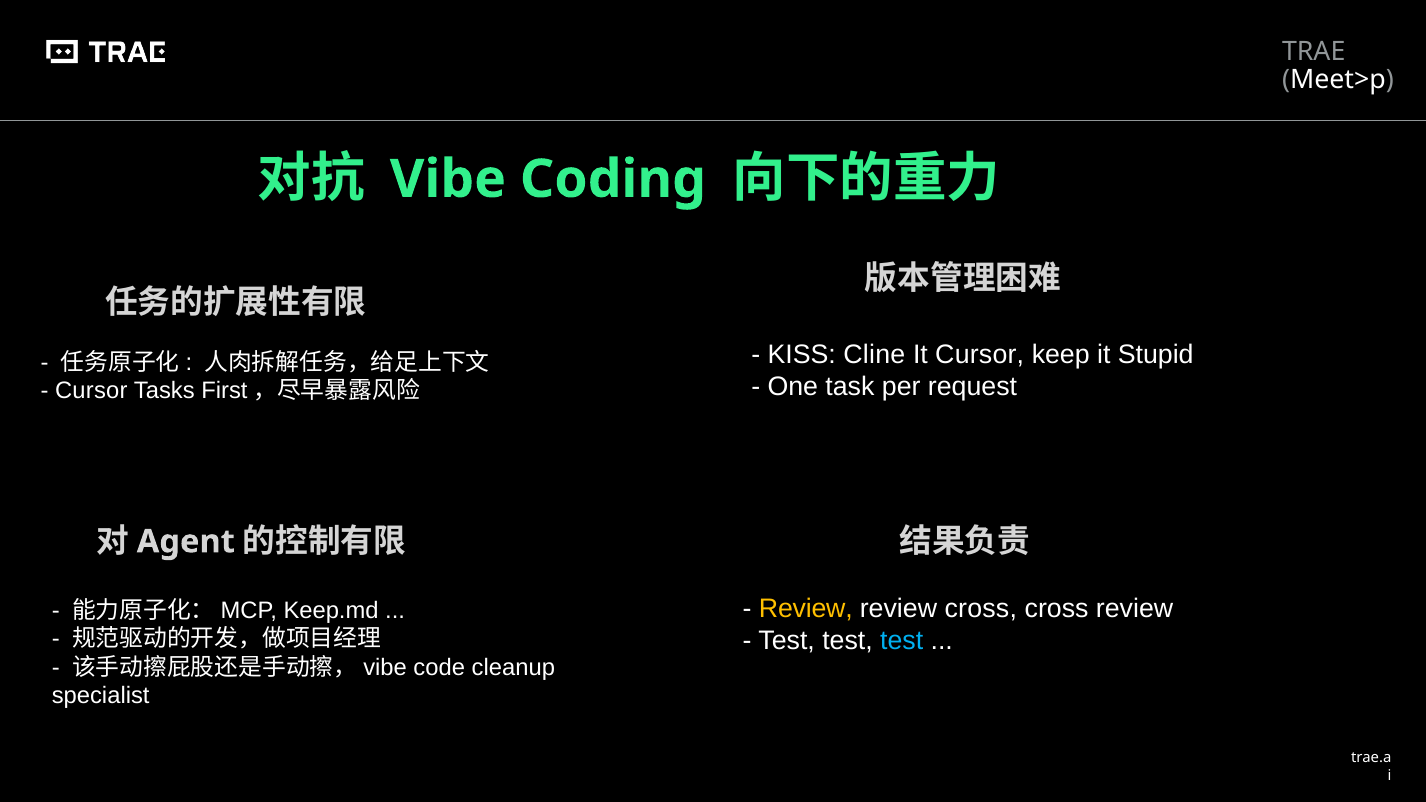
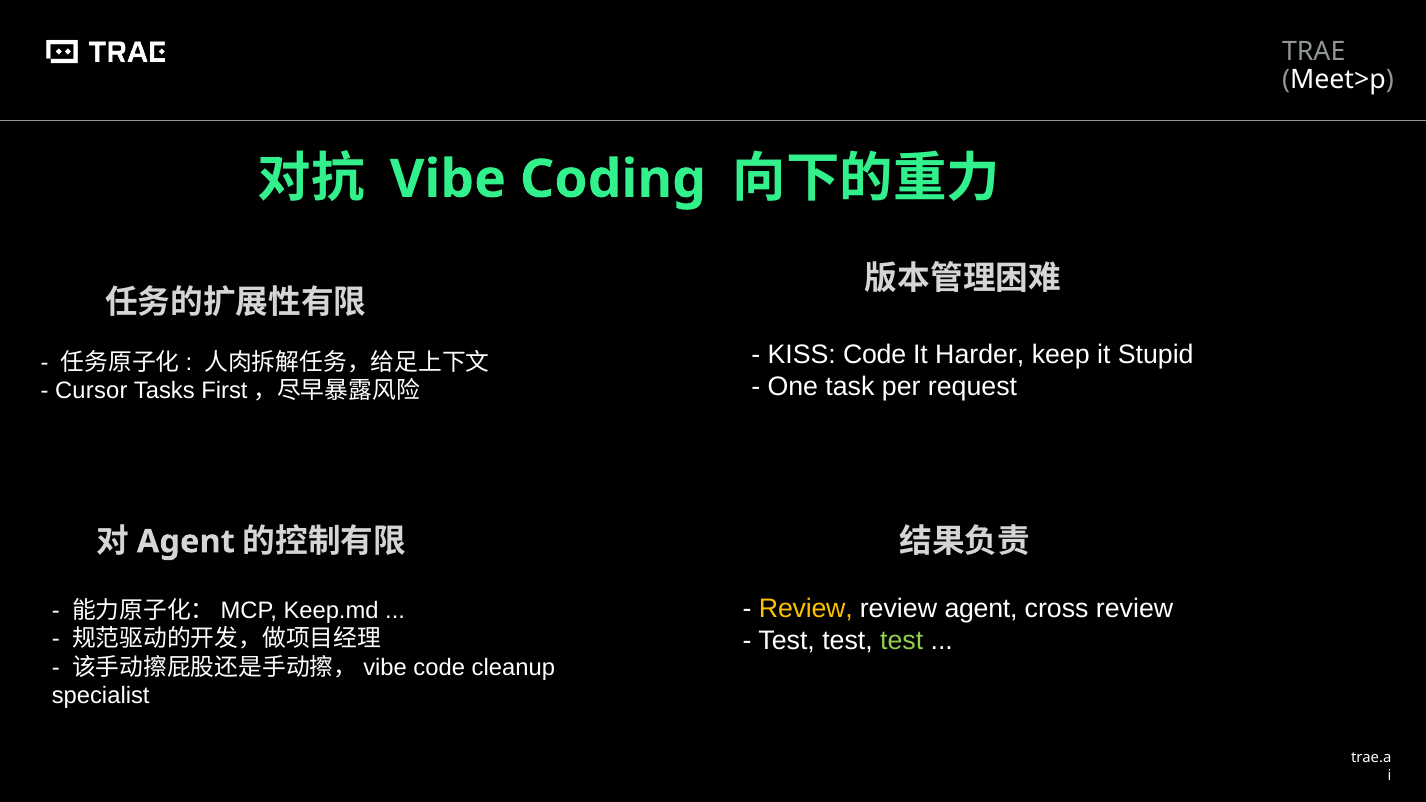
KISS Cline: Cline -> Code (875, 354)
It Cursor: Cursor -> Harder (980, 354)
review cross: cross -> agent (981, 608)
test colour: light blue -> light green (902, 641)
